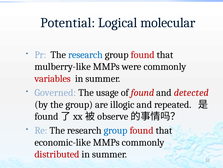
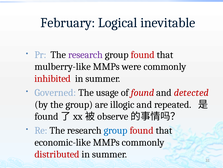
Potential: Potential -> February (68, 23)
molecular: molecular -> inevitable (168, 23)
research colour: blue -> purple (85, 54)
variables: variables -> inhibited (53, 78)
